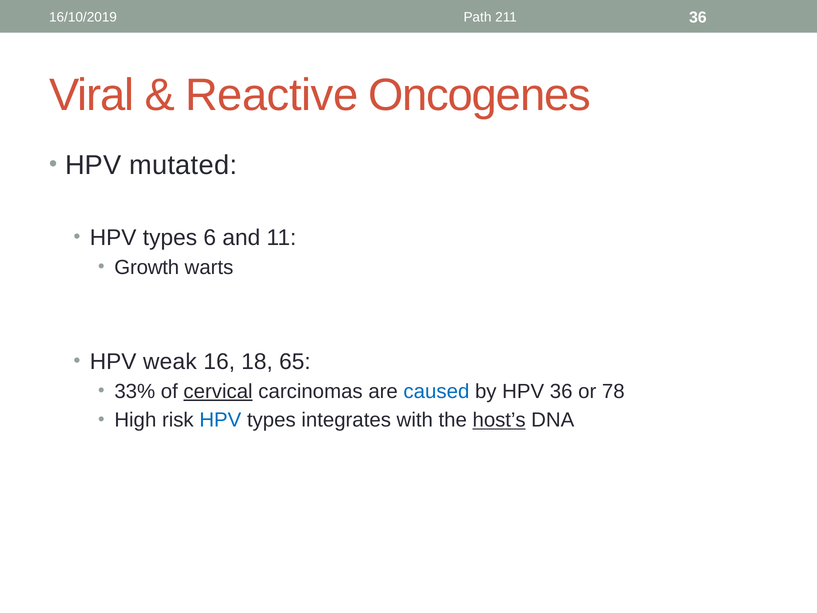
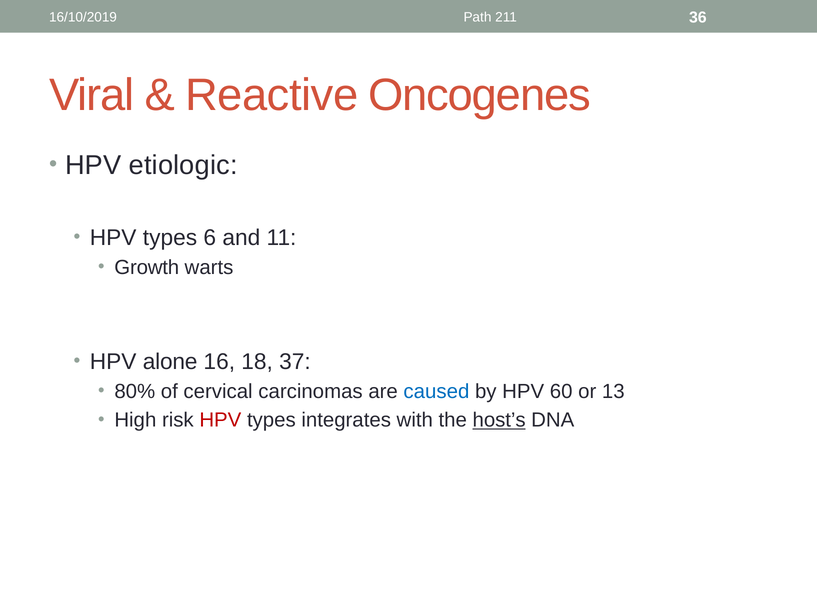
mutated: mutated -> etiologic (183, 165)
weak: weak -> alone (170, 362)
65: 65 -> 37 (295, 362)
33%: 33% -> 80% (135, 391)
cervical underline: present -> none (218, 391)
HPV 36: 36 -> 60 (561, 391)
78: 78 -> 13 (613, 391)
HPV colour: blue -> red (220, 420)
